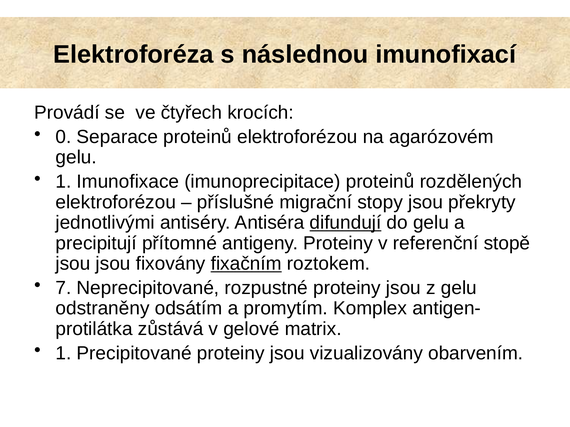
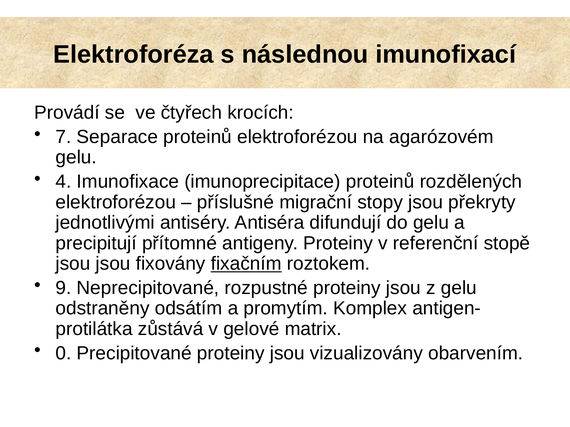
0: 0 -> 7 (63, 137)
1: 1 -> 4 (63, 182)
difundují underline: present -> none (346, 223)
7: 7 -> 9 (63, 288)
1: 1 -> 0 (63, 354)
